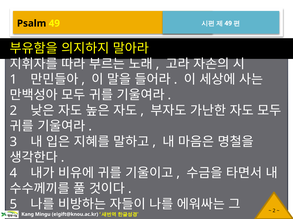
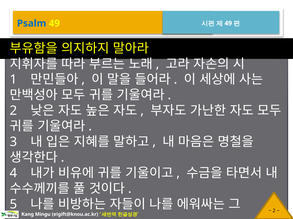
Psalm colour: black -> blue (32, 23)
